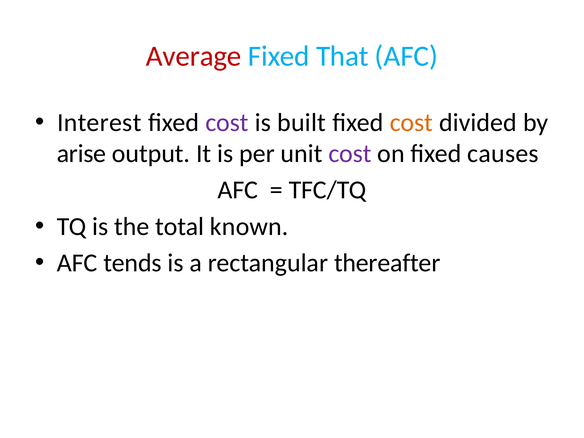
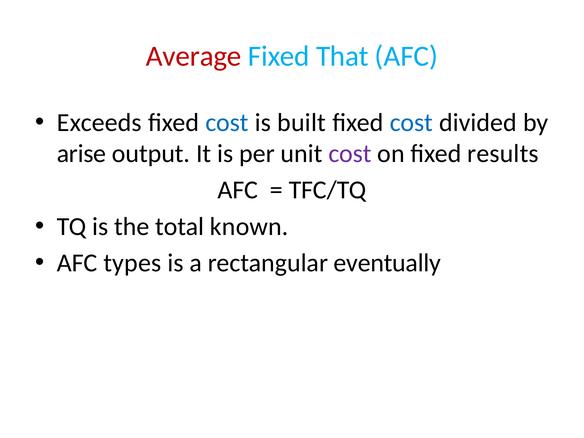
Interest: Interest -> Exceeds (99, 123)
cost colour: purple -> blue (227, 123)
cost colour: orange -> blue (411, 123)
causes: causes -> results (503, 154)
tends: tends -> types (132, 263)
thereafter: thereafter -> eventually (387, 263)
